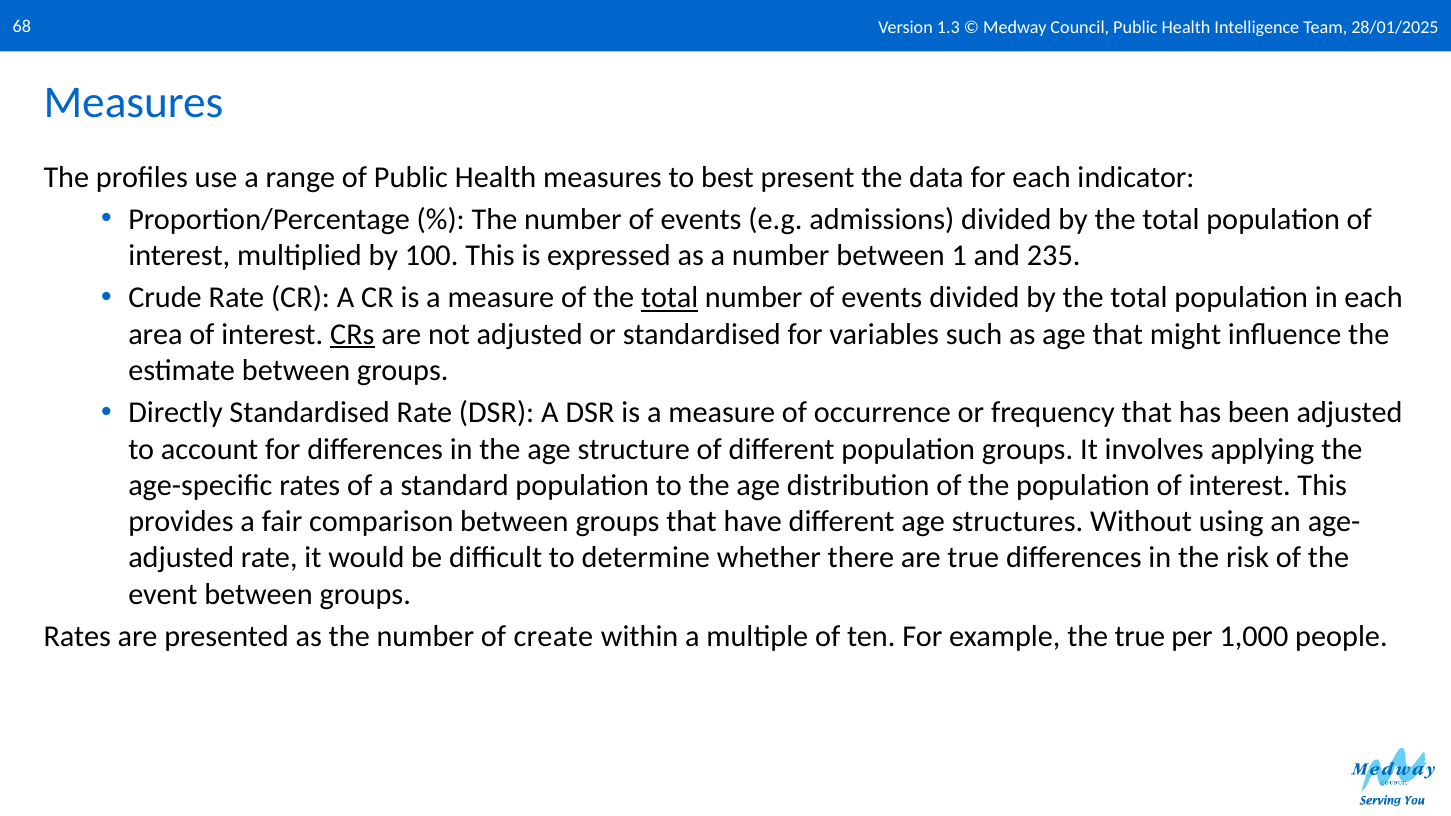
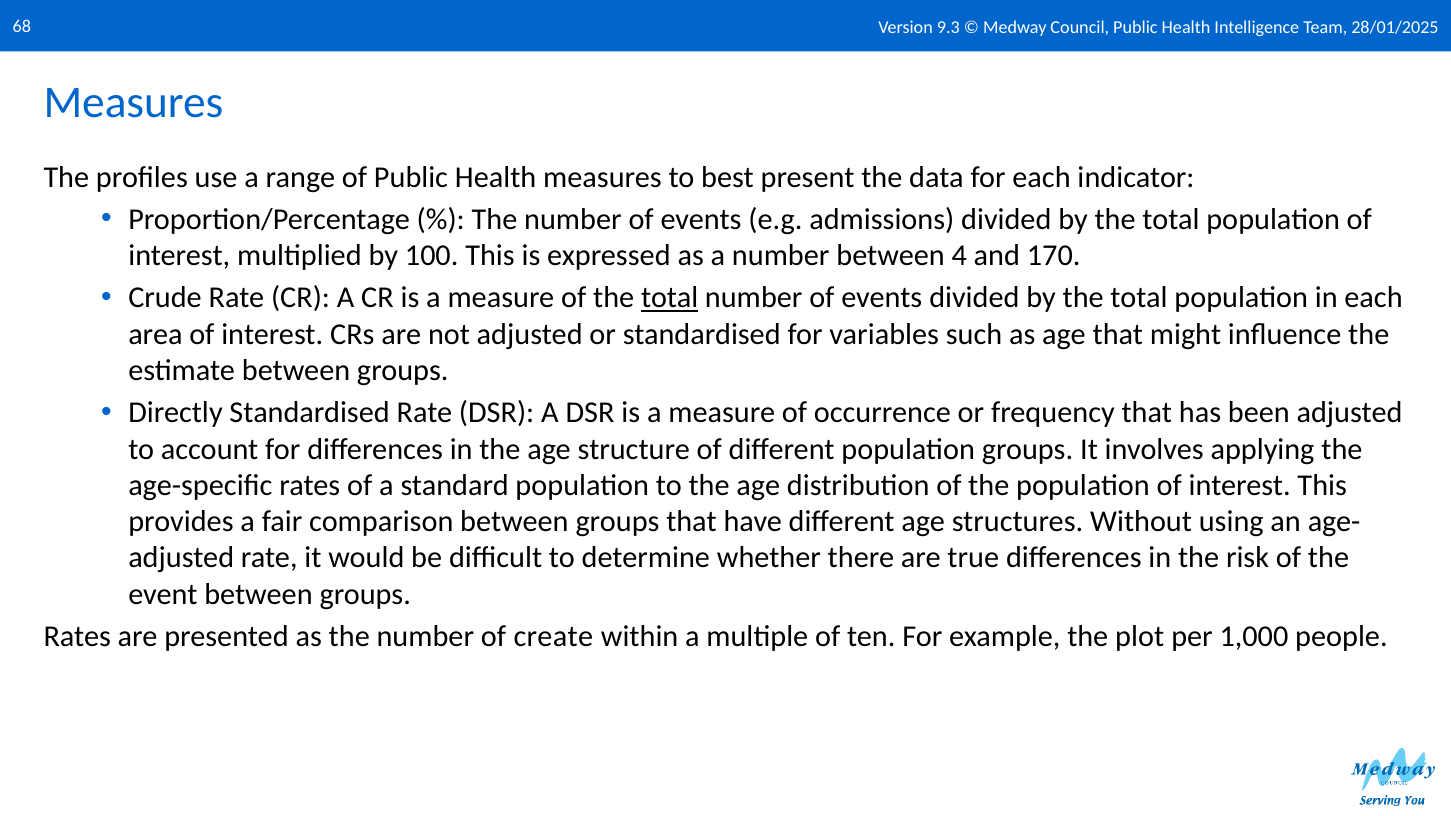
1.3: 1.3 -> 9.3 (948, 28)
1: 1 -> 4 (959, 256)
235: 235 -> 170 (1054, 256)
CRs underline: present -> none (352, 334)
the true: true -> plot (1140, 637)
